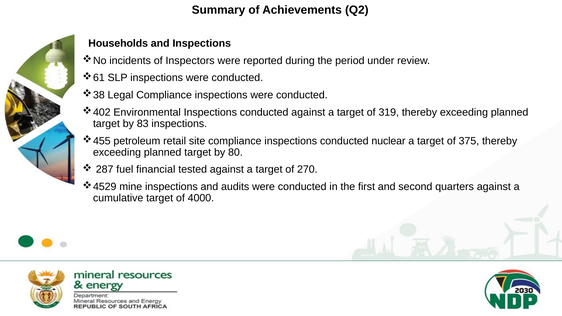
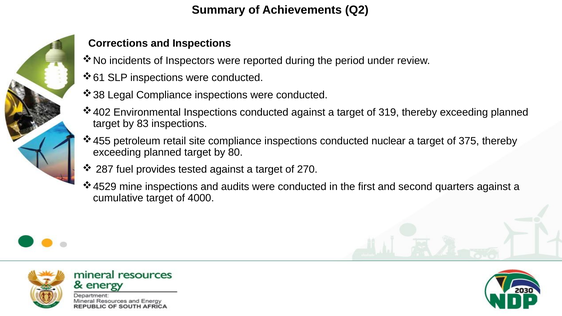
Households: Households -> Corrections (118, 43)
financial: financial -> provides (156, 170)
